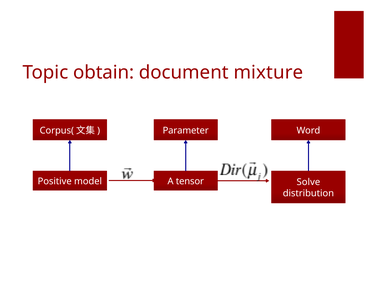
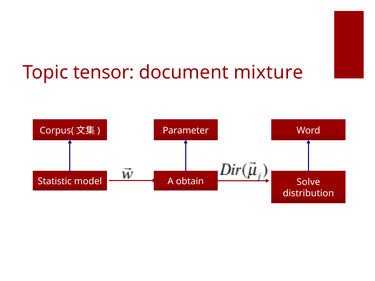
obtain: obtain -> tensor (104, 73)
Positive: Positive -> Statistic (55, 181)
tensor: tensor -> obtain (190, 181)
